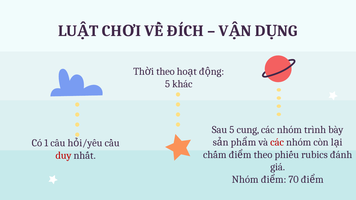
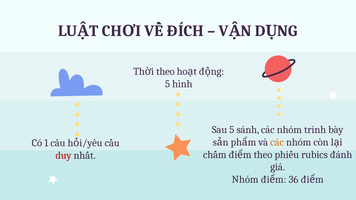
khác: khác -> hình (182, 84)
cung: cung -> sánh (248, 130)
các colour: red -> orange (277, 142)
70: 70 -> 36 (293, 180)
